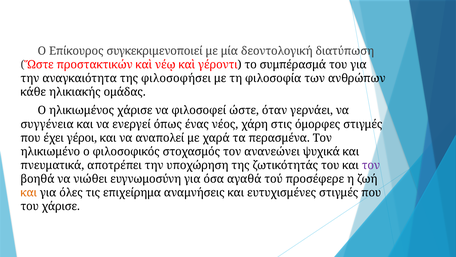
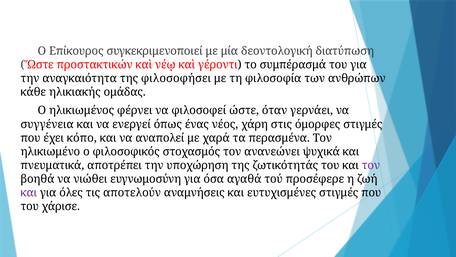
ηλικιωμένος χάρισε: χάρισε -> φέρνει (135, 110)
γέροι: γέροι -> κόπο (82, 138)
και colour: orange -> purple (29, 192)
επιχείρημα: επιχείρημα -> αποτελούν (132, 192)
